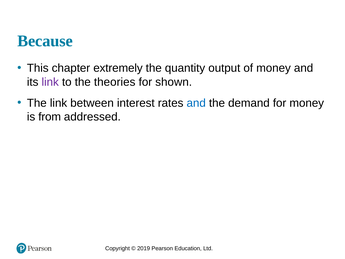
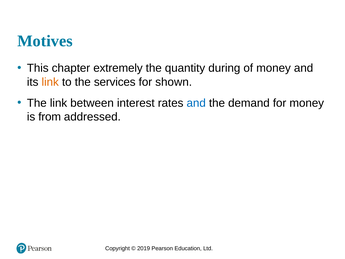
Because: Because -> Motives (45, 41)
output: output -> during (224, 68)
link colour: purple -> orange (50, 82)
theories: theories -> services (115, 82)
